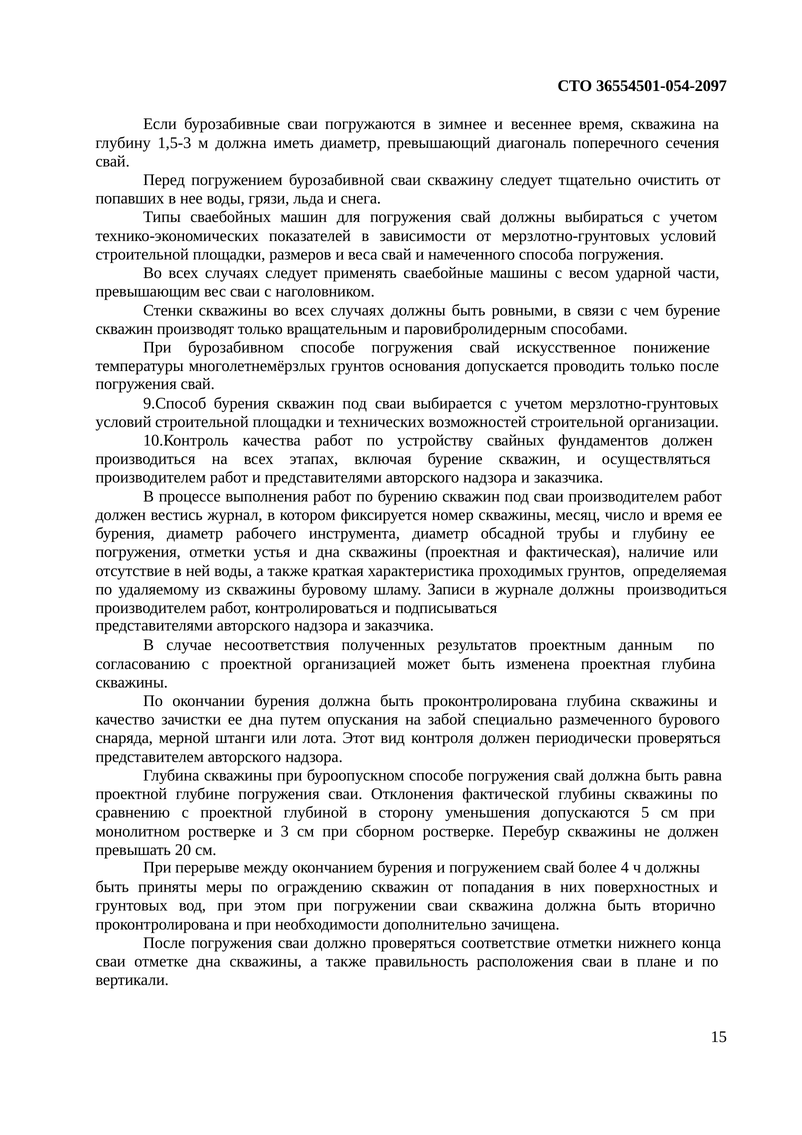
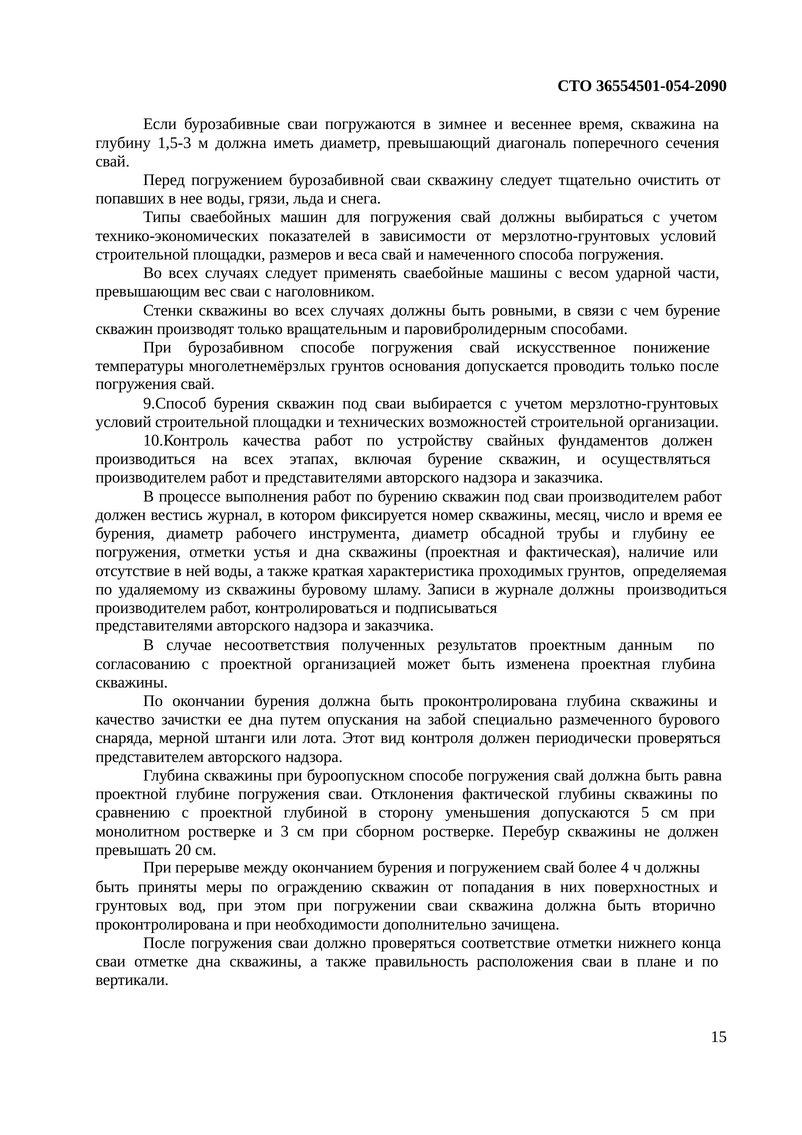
36554501-054-2097: 36554501-054-2097 -> 36554501-054-2090 (662, 86)
